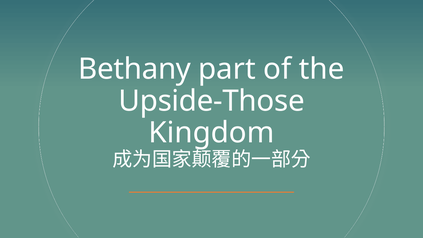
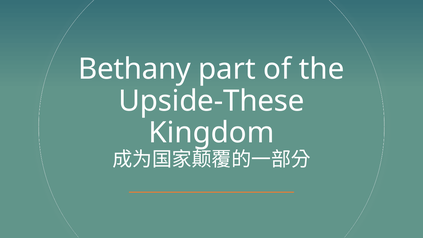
Upside-Those: Upside-Those -> Upside-These (212, 101)
